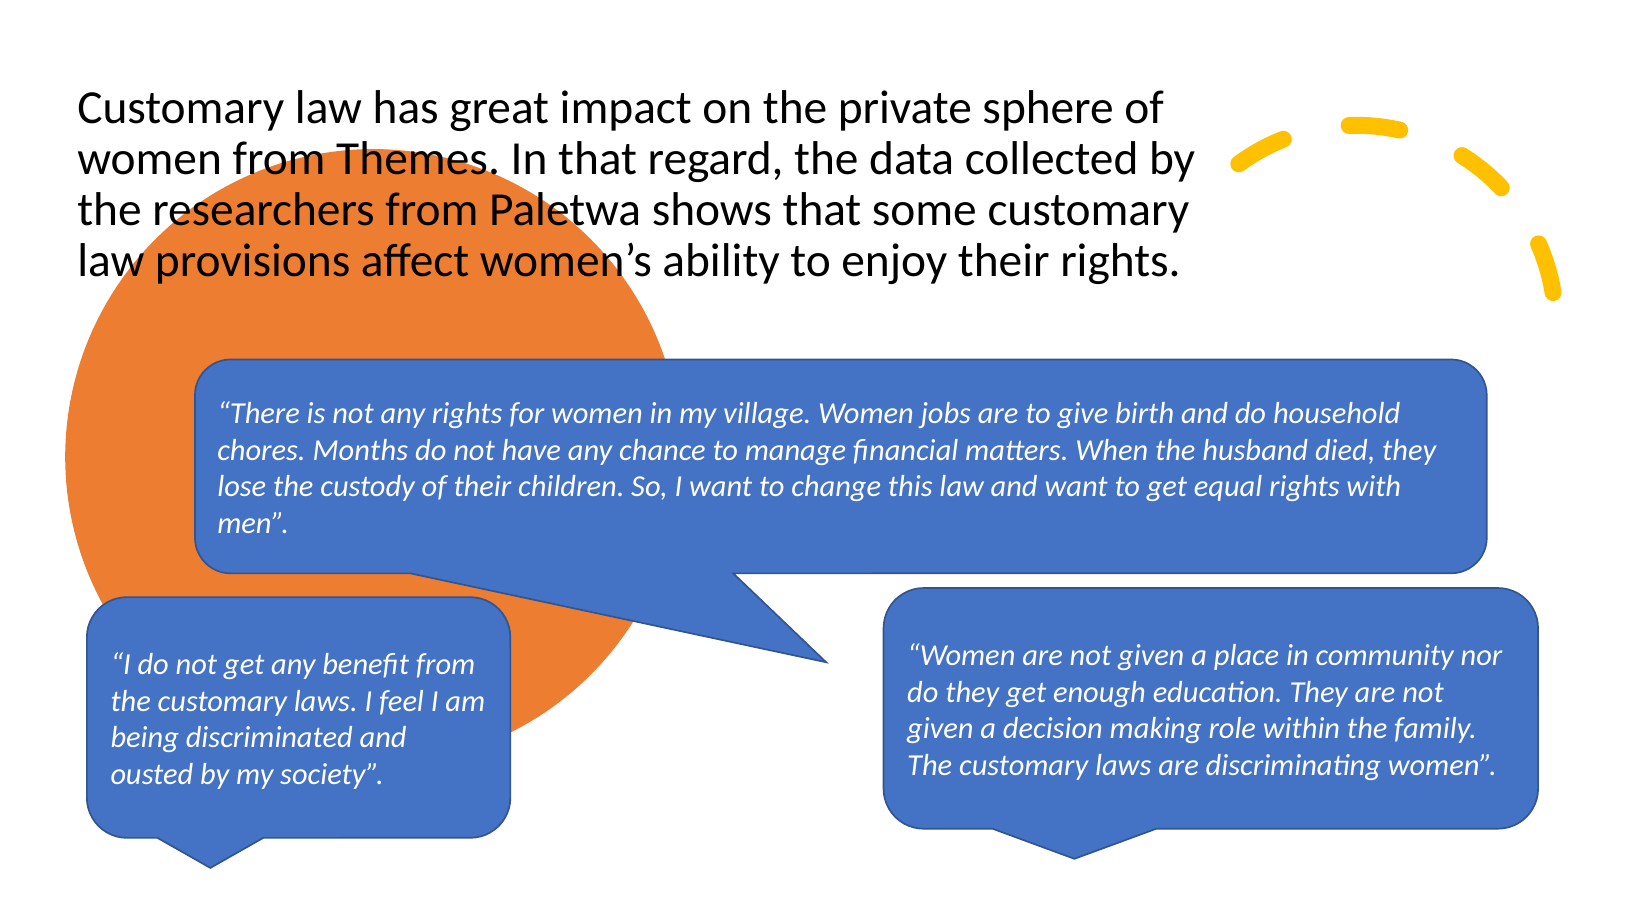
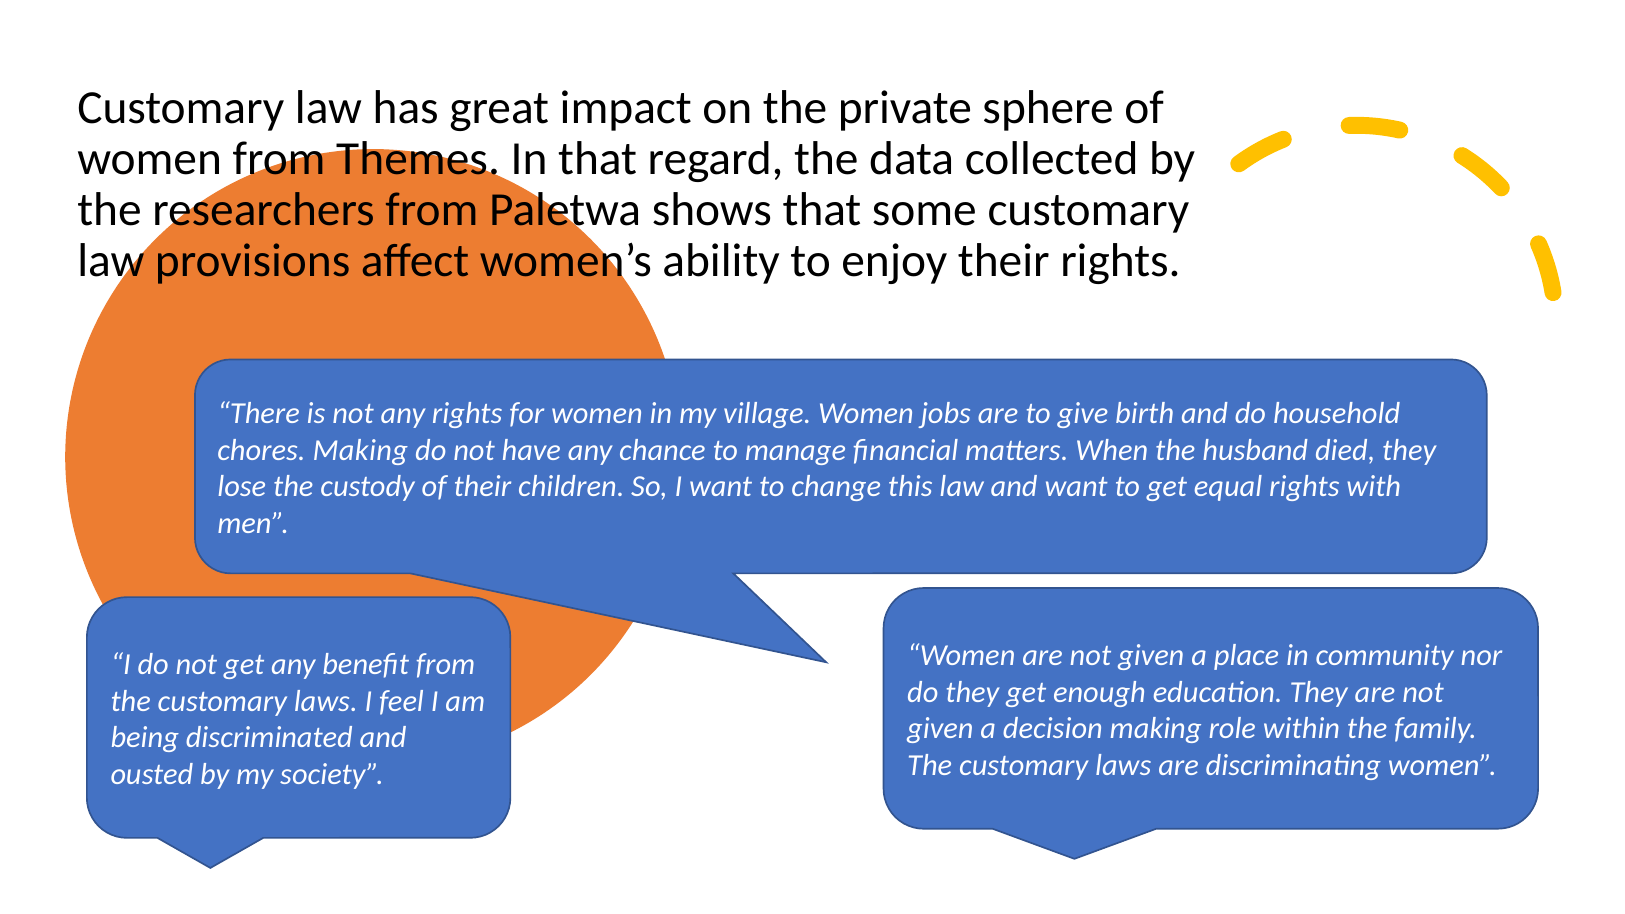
chores Months: Months -> Making (360, 450)
